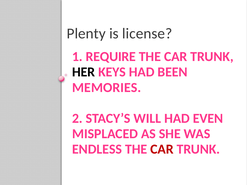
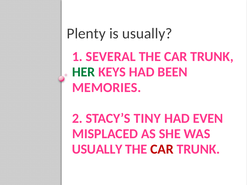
is license: license -> usually (147, 34)
REQUIRE: REQUIRE -> SEVERAL (111, 57)
HER colour: black -> green (84, 72)
WILL: WILL -> TINY (147, 118)
ENDLESS: ENDLESS -> USUALLY (97, 149)
